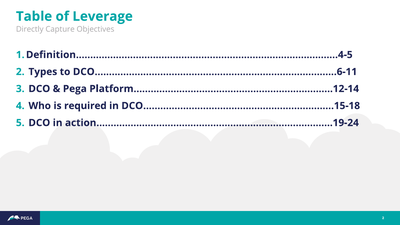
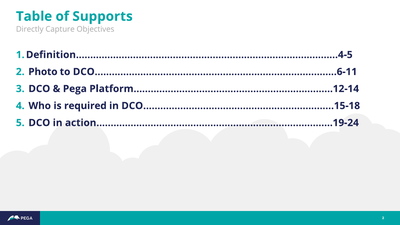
Leverage: Leverage -> Supports (103, 16)
Types: Types -> Photo (43, 72)
